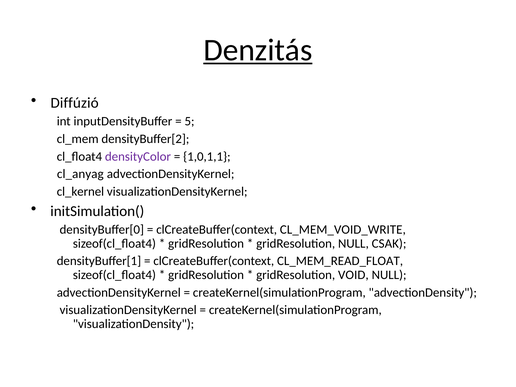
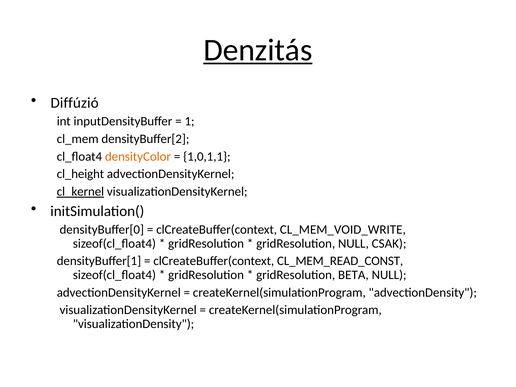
5: 5 -> 1 (189, 121)
densityColor colour: purple -> orange (138, 156)
cl_anyag: cl_anyag -> cl_height (80, 174)
cl_kernel underline: none -> present (80, 192)
CL_MEM_READ_FLOAT: CL_MEM_READ_FLOAT -> CL_MEM_READ_CONST (340, 261)
VOID: VOID -> BETA (353, 275)
